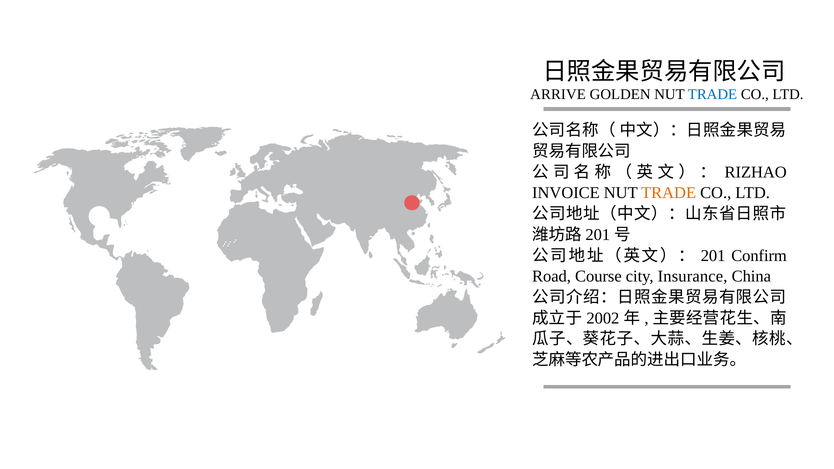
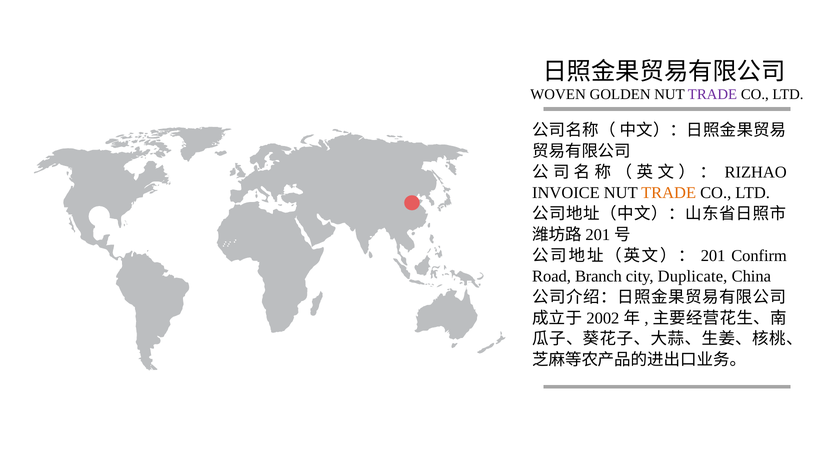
ARRIVE: ARRIVE -> WOVEN (558, 94)
TRADE colour: blue -> purple (712, 94)
Course: Course -> Branch (598, 276)
Insurance: Insurance -> Duplicate (693, 276)
